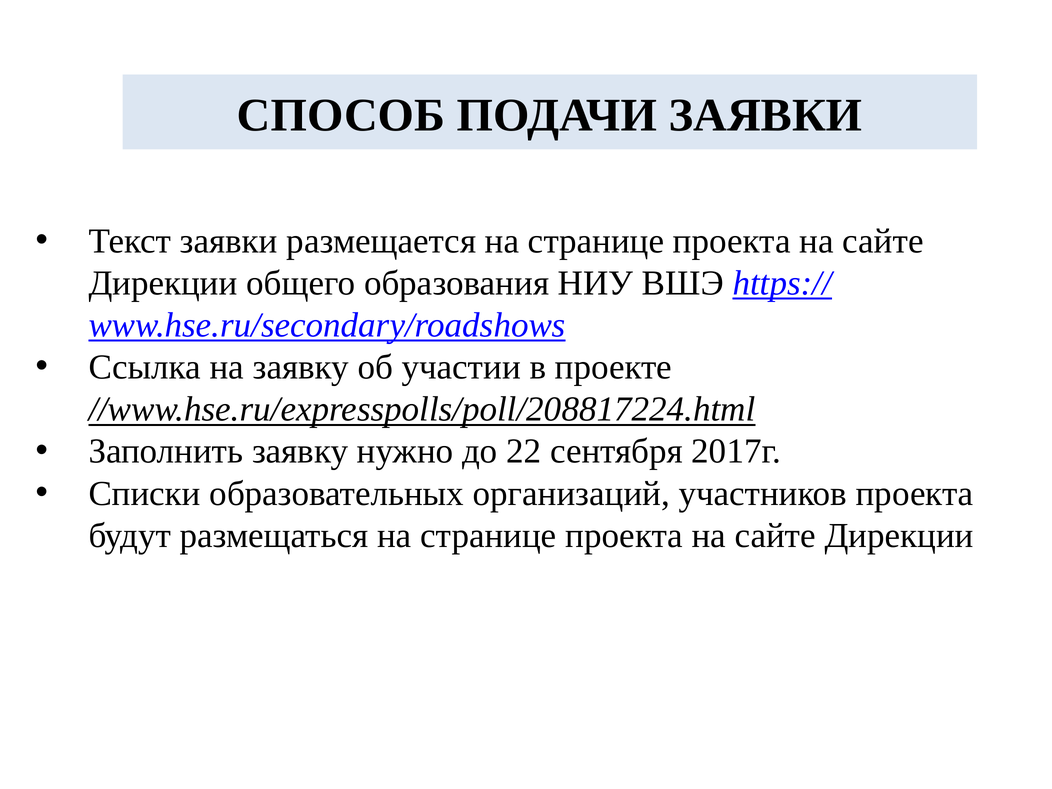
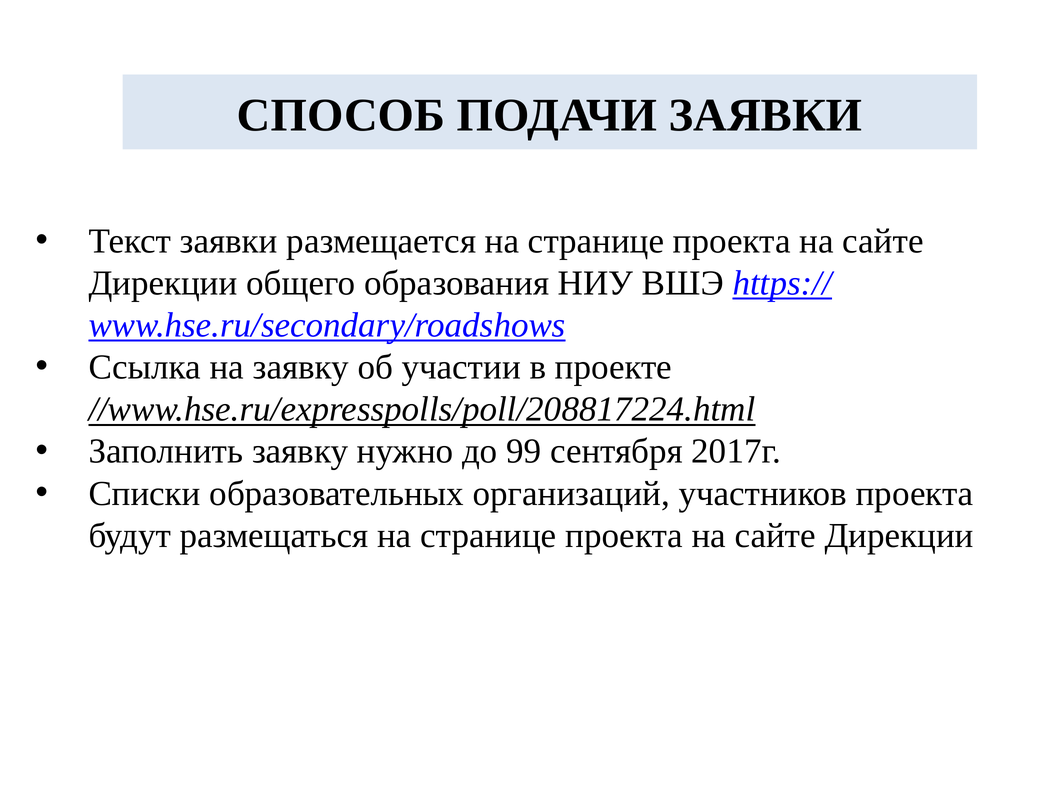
22: 22 -> 99 (524, 451)
